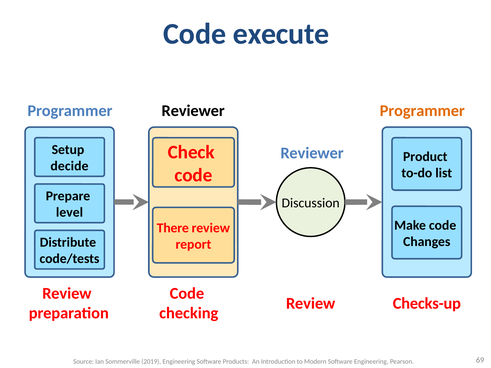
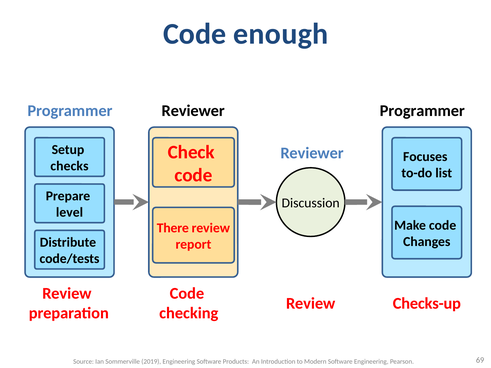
execute: execute -> enough (281, 34)
Programmer colour: orange -> black (422, 111)
Product: Product -> Focuses (425, 157)
decide: decide -> checks (69, 166)
